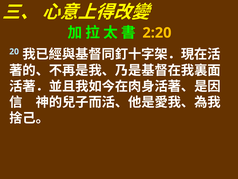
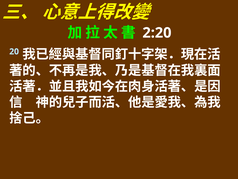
2:20 colour: yellow -> white (157, 33)
